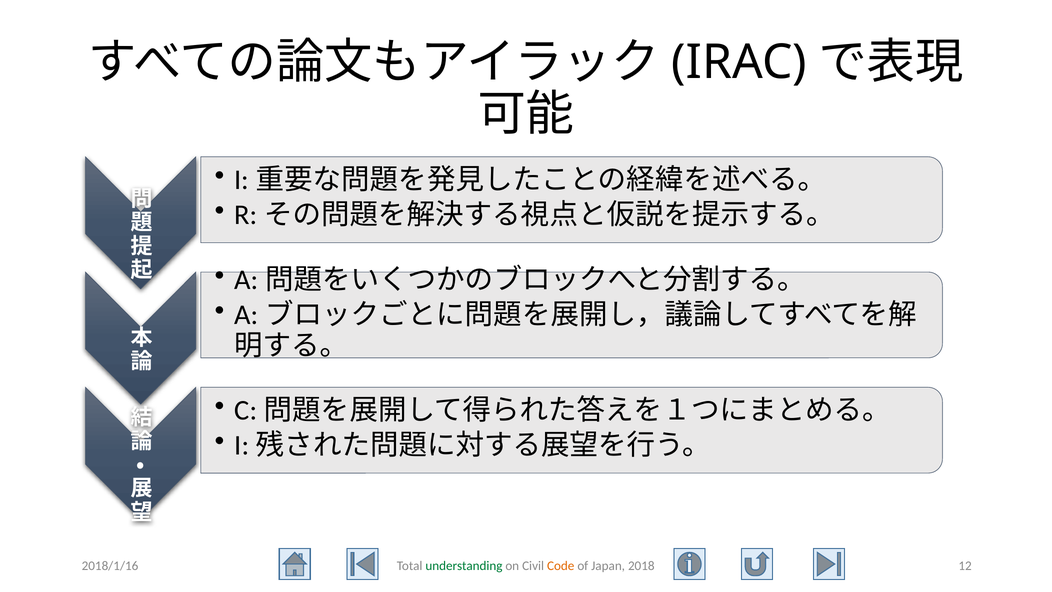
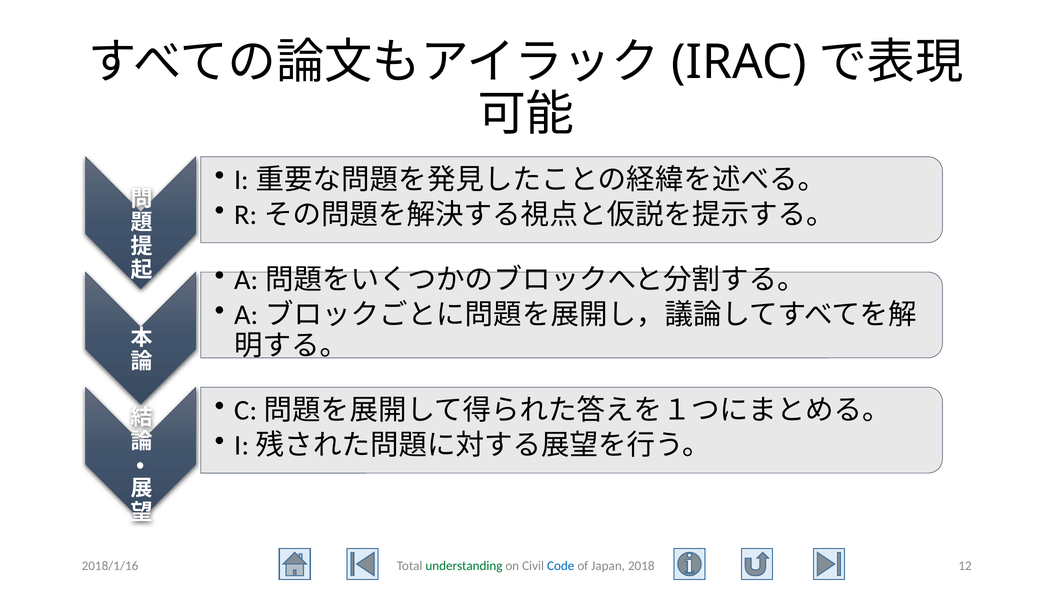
Code colour: orange -> blue (561, 566)
